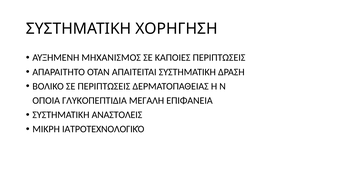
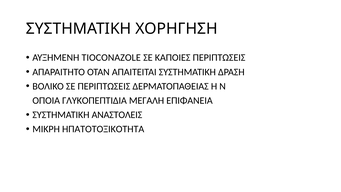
ΜΗΧΑΝΙΣΜΟΣ: ΜΗΧΑΝΙΣΜΟΣ -> TIOCONAZOLE (111, 58)
ΙΑΤΡΟΤΕΧΝΟΛΟΓΙΚΌ: ΙΑΤΡΟΤΕΧΝΟΛΟΓΙΚΌ -> ΗΠΑΤΟΤΟΞΙΚΟΤΗΤΑ (103, 129)
